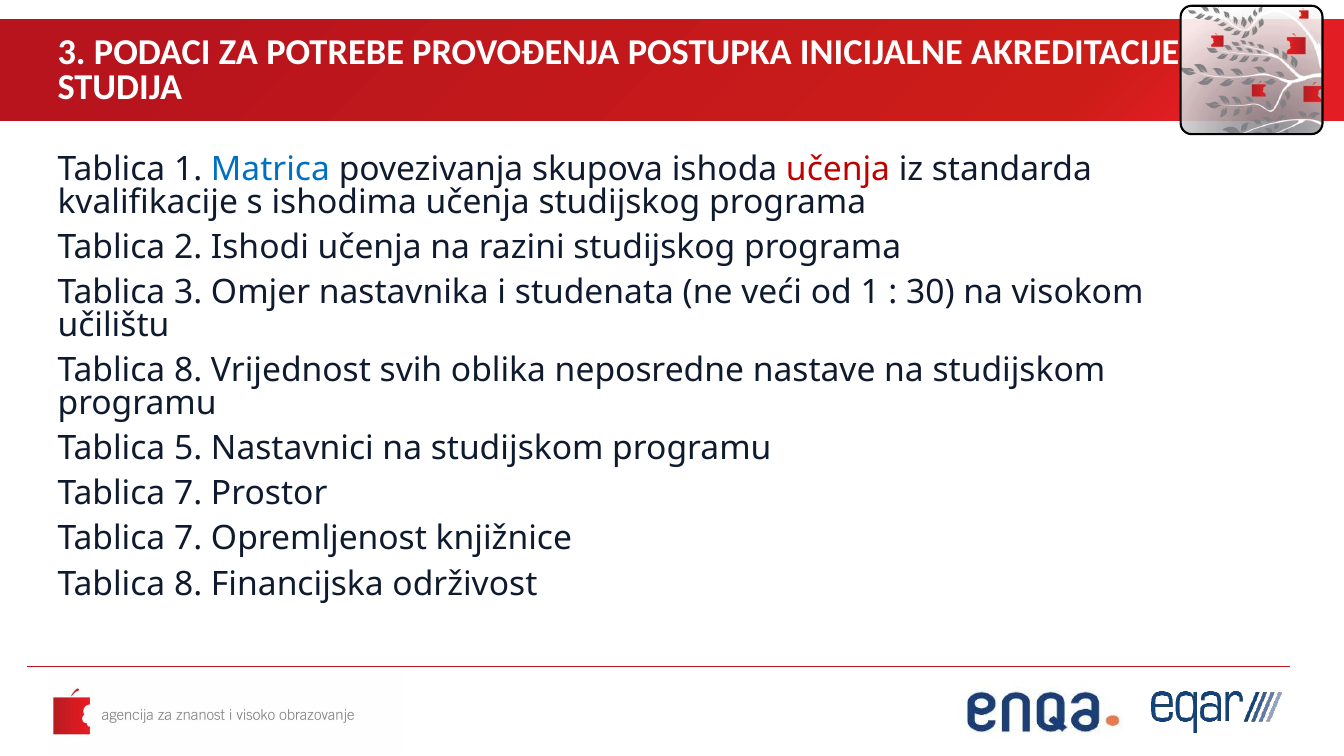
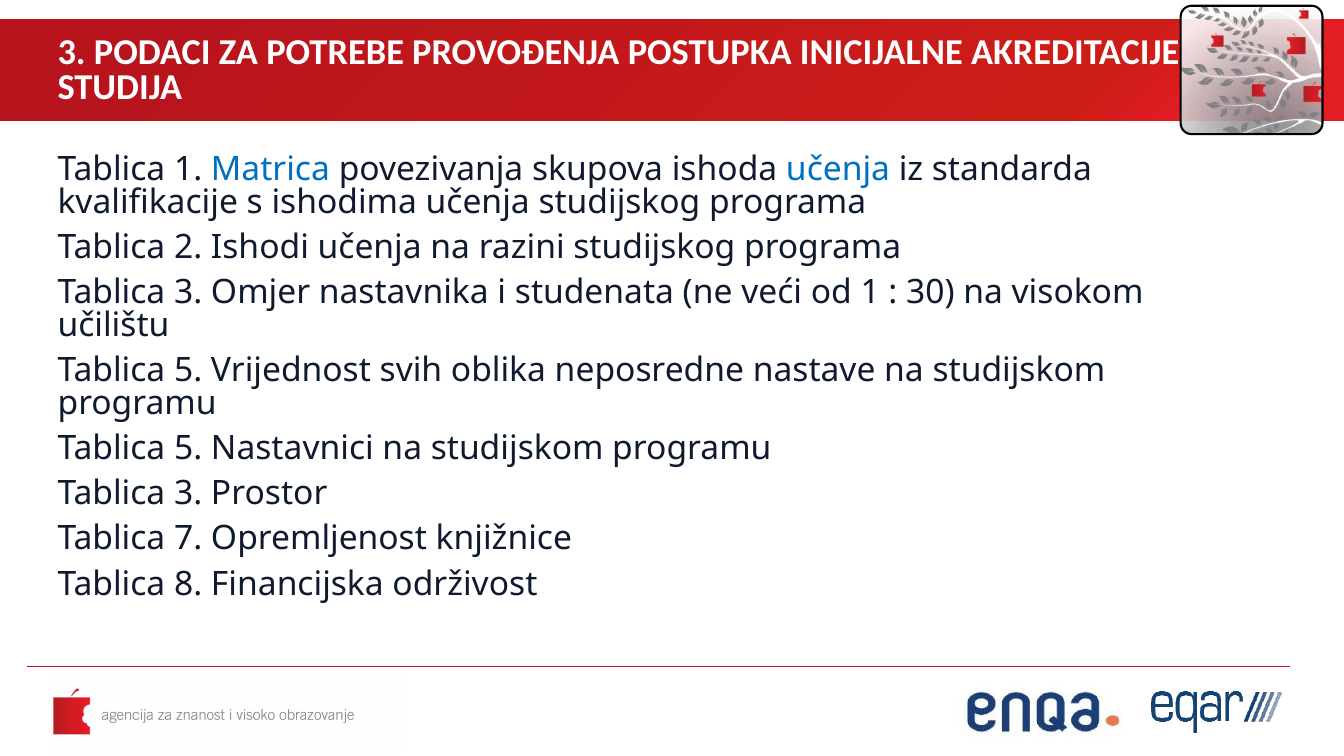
učenja colour: red -> blue (838, 169)
8: 8 -> 5 (188, 371)
7: 7 -> 3 (188, 494)
